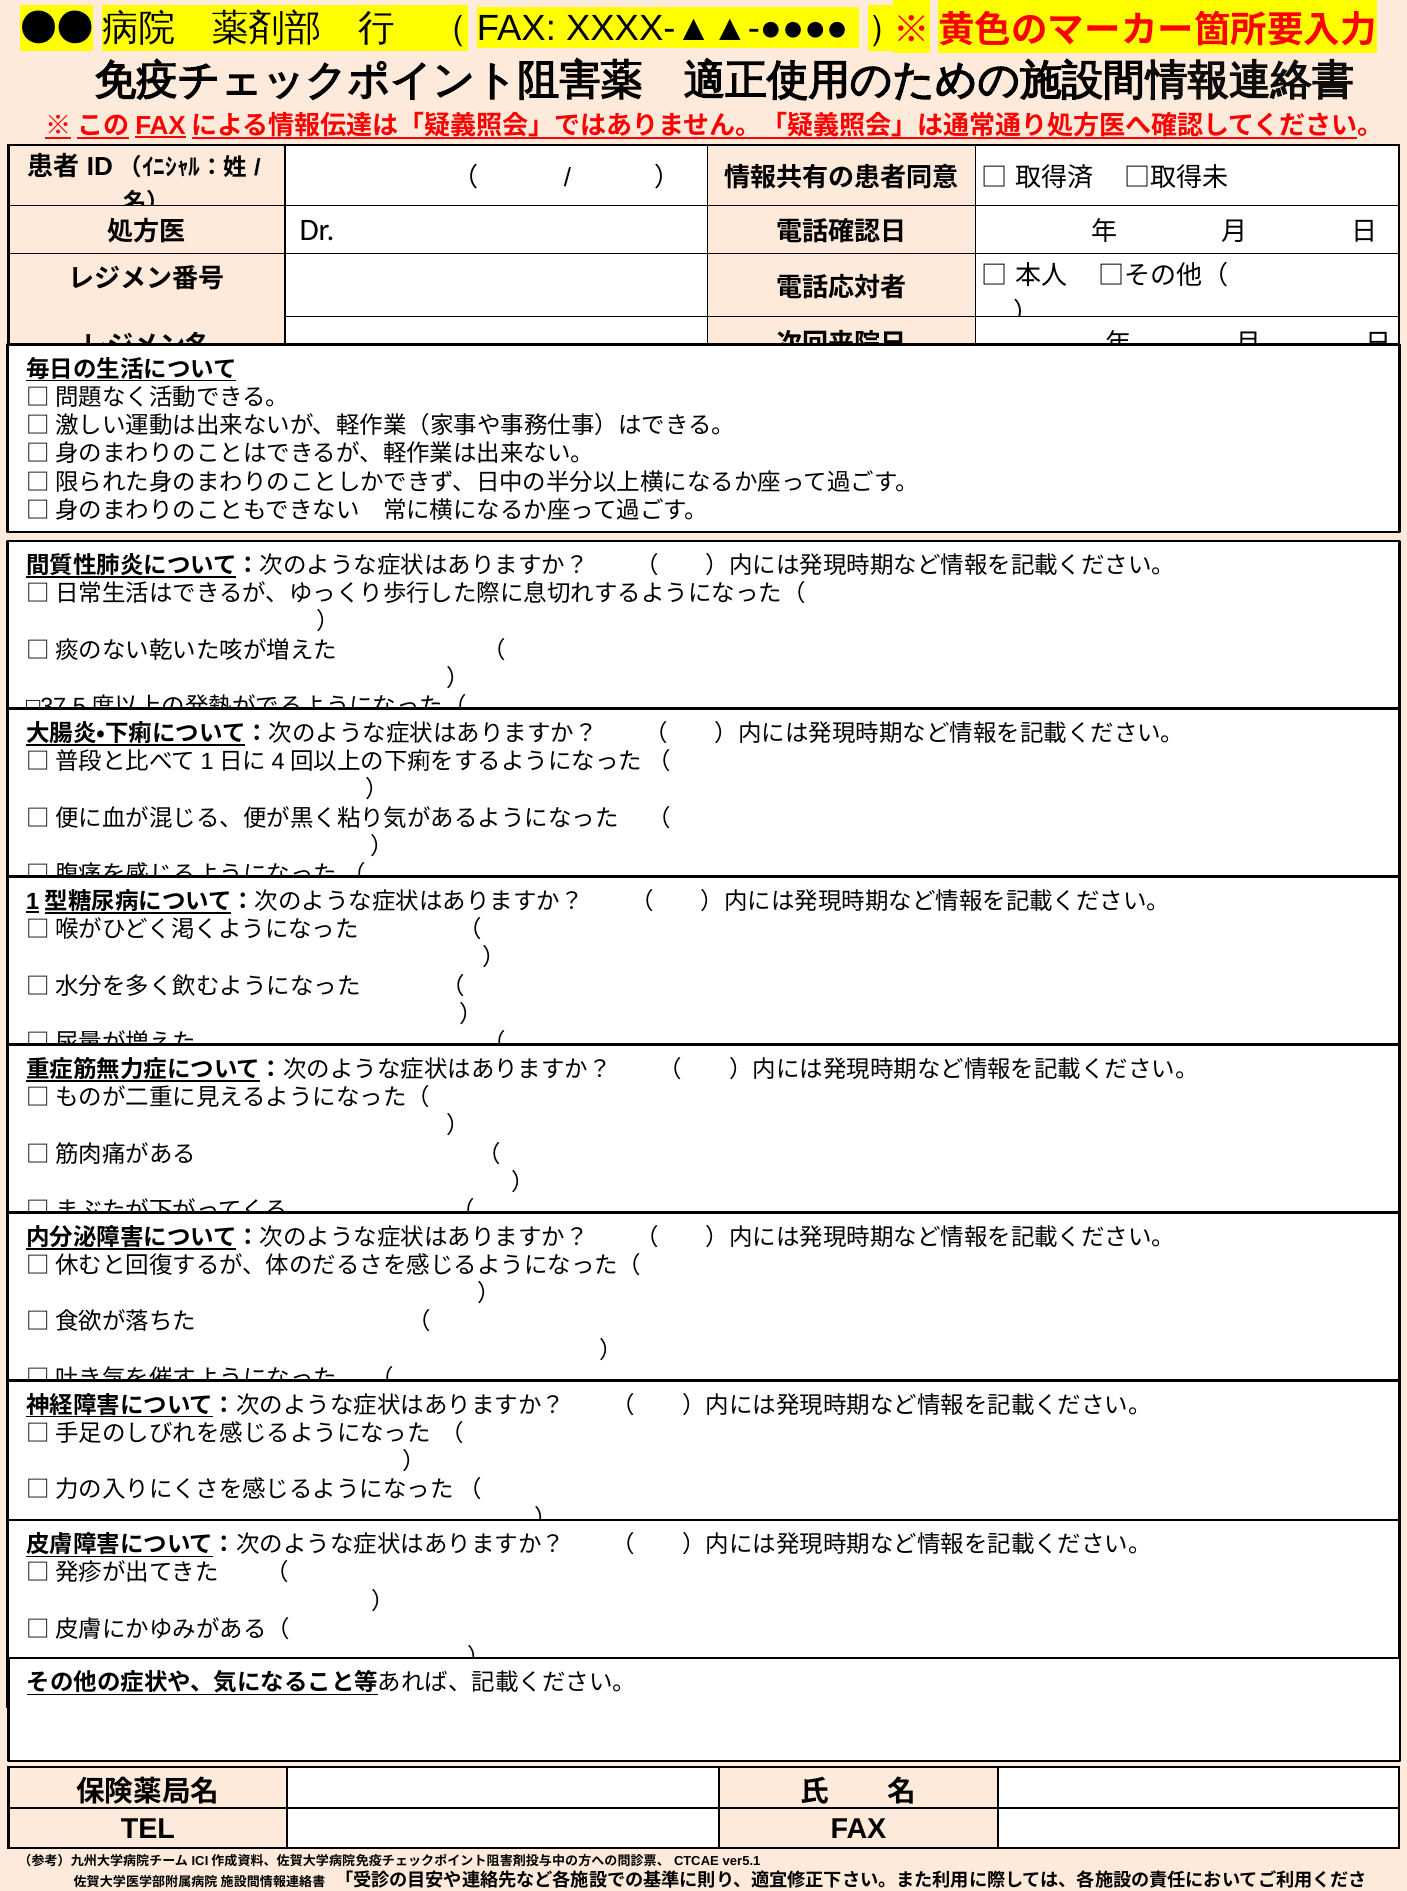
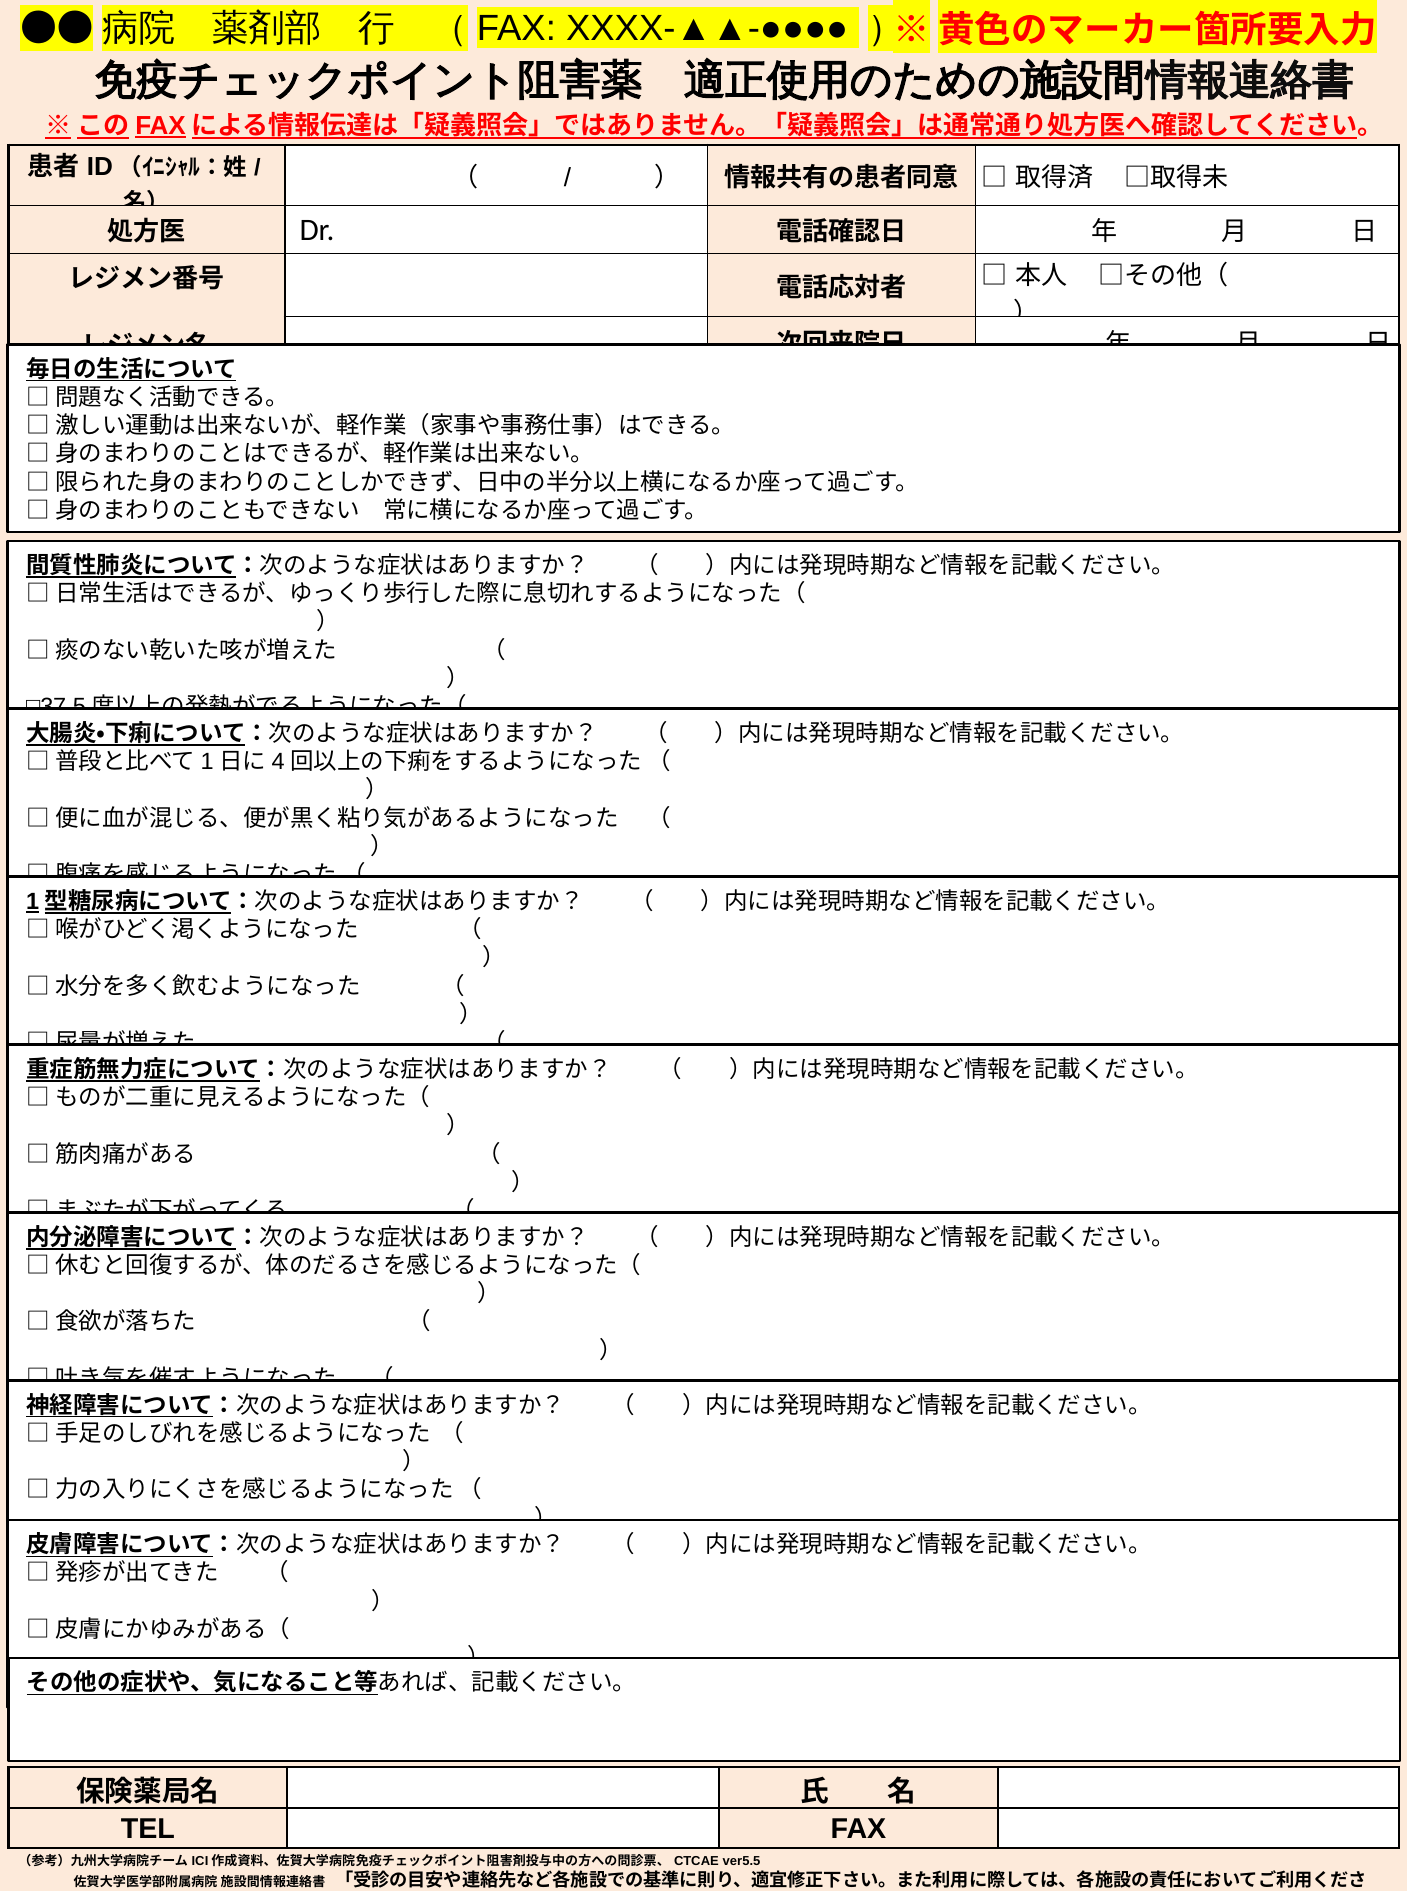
ver5.1: ver5.1 -> ver5.5 (742, 1861)
